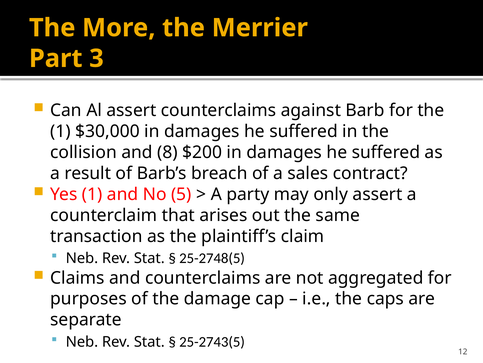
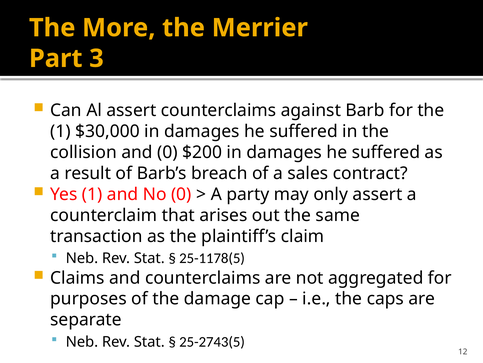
and 8: 8 -> 0 (167, 152)
No 5: 5 -> 0 (181, 194)
25-2748(5: 25-2748(5 -> 25-1178(5 (212, 258)
